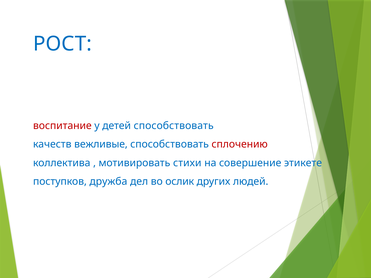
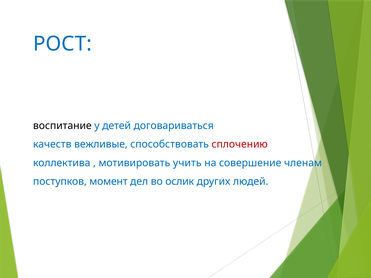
воспитание colour: red -> black (62, 126)
детей способствовать: способствовать -> договариваться (174, 126)
стихи: стихи -> учить (187, 163)
этикете: этикете -> членам (303, 163)
дружба: дружба -> момент (108, 182)
